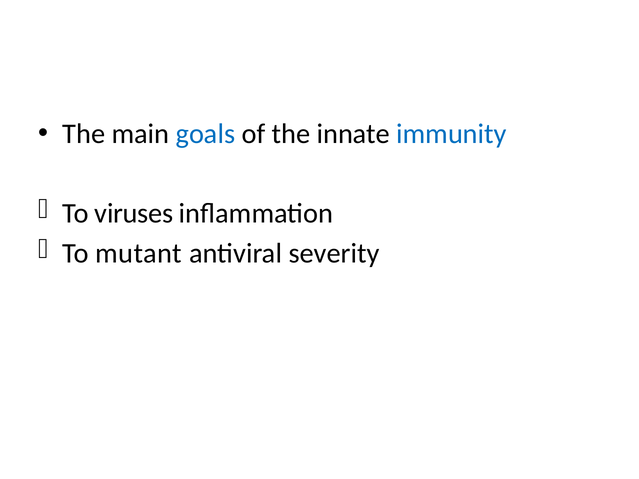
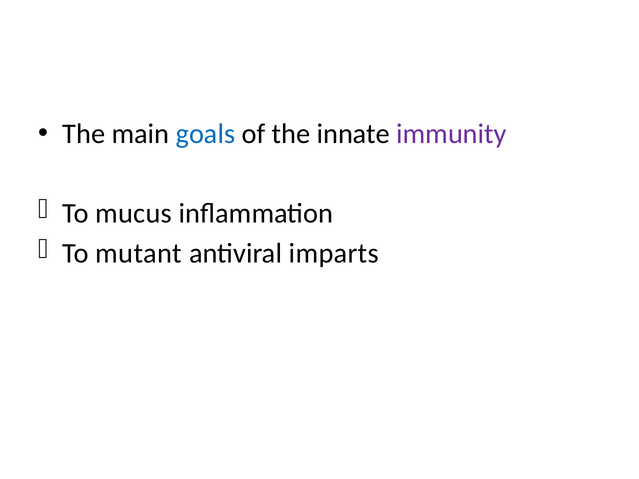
immunity colour: blue -> purple (451, 134)
viruses: viruses -> mucus (134, 214)
severity: severity -> imparts (334, 253)
